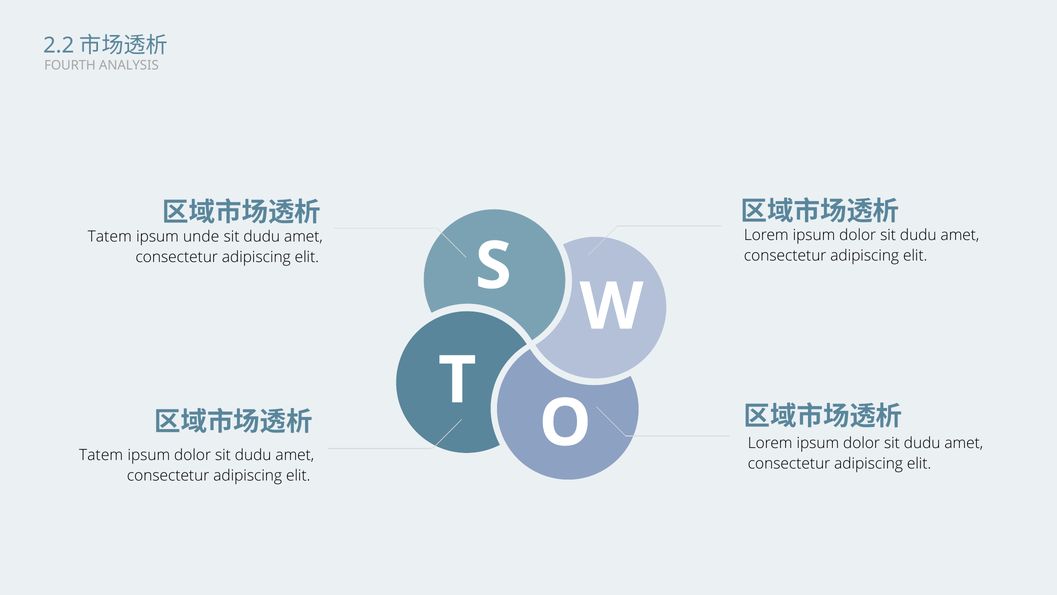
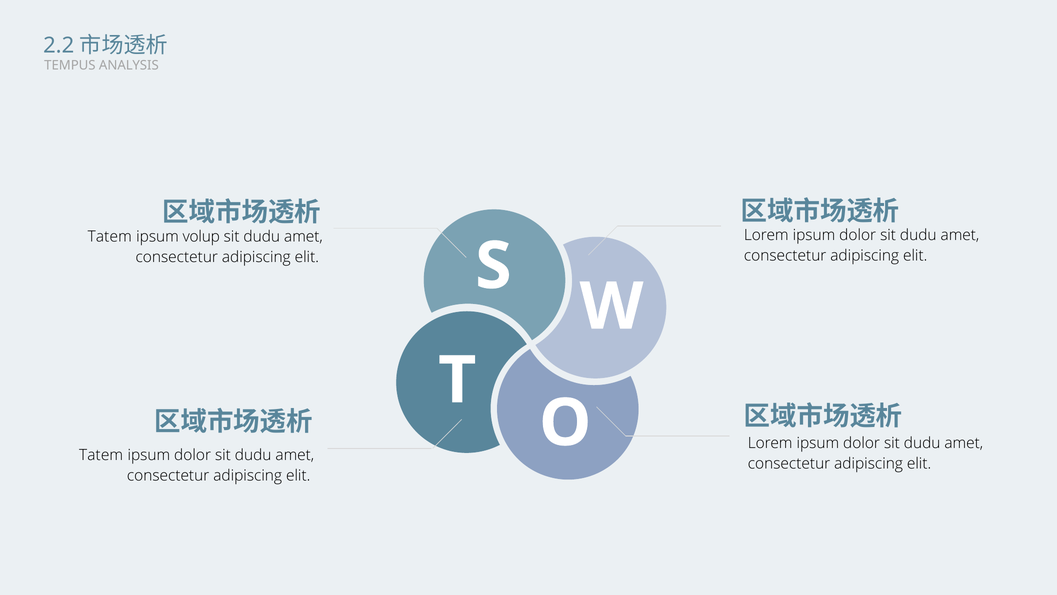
FOURTH: FOURTH -> TEMPUS (70, 65)
unde: unde -> volup (201, 237)
